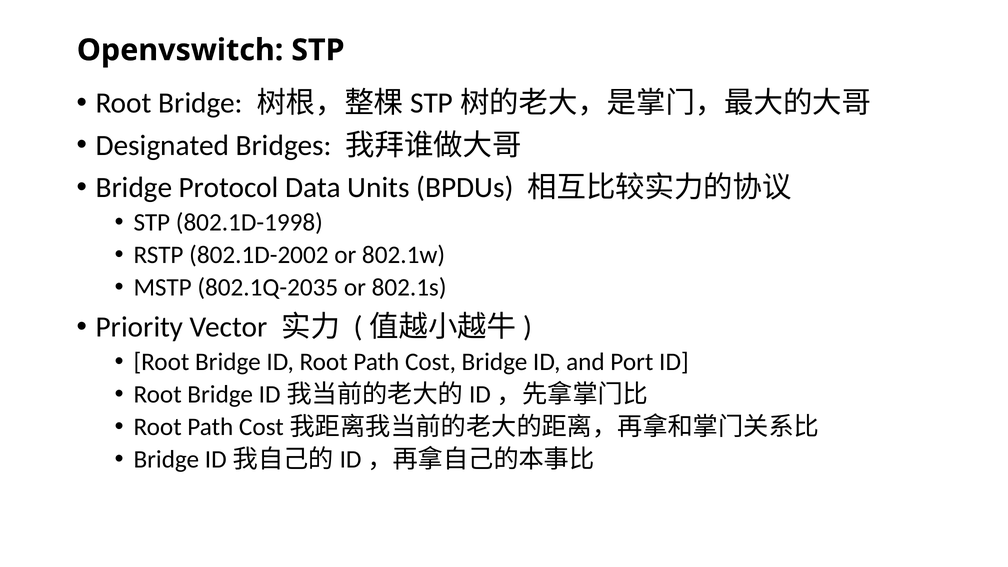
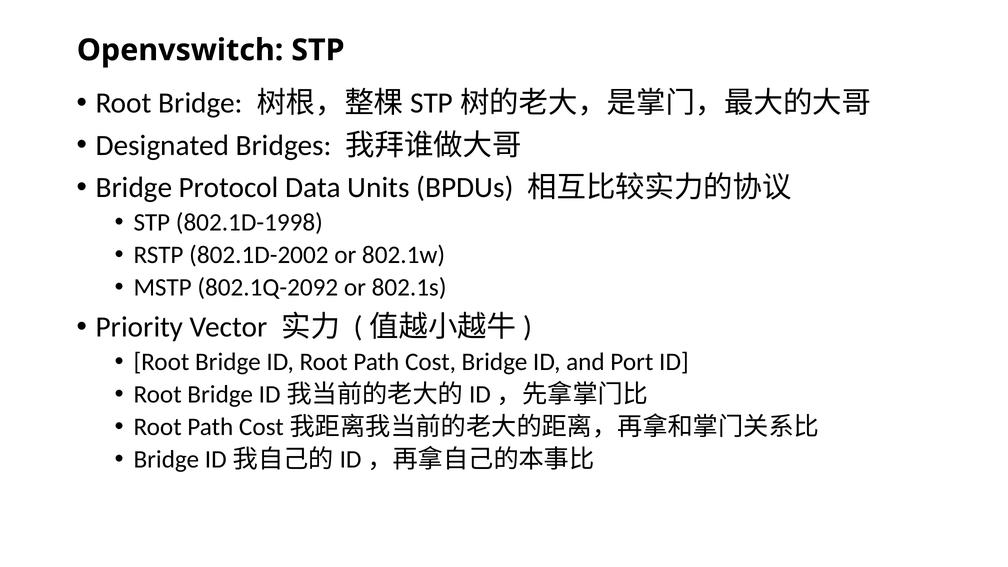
802.1Q-2035: 802.1Q-2035 -> 802.1Q-2092 (268, 287)
